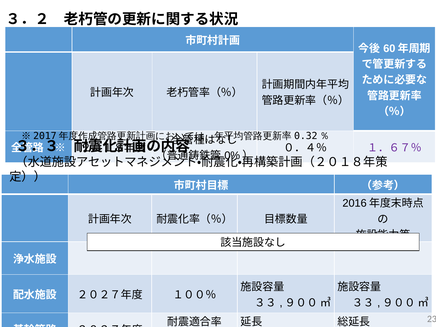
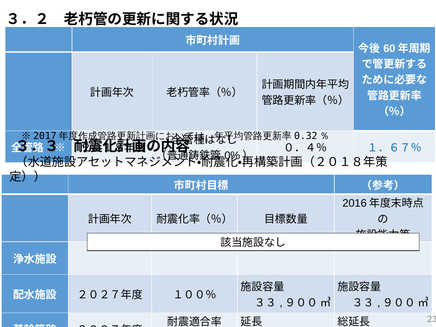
１．６７％ colour: purple -> blue (394, 148)
